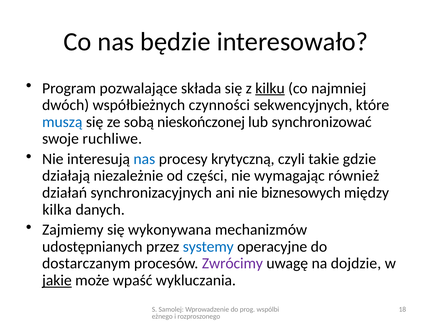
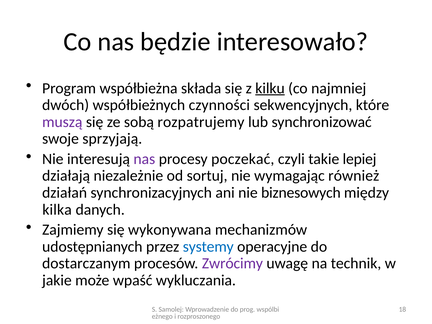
pozwalające: pozwalające -> współbieżna (139, 88)
muszą colour: blue -> purple (62, 122)
nieskończonej: nieskończonej -> rozpatrujemy (201, 122)
ruchliwe: ruchliwe -> sprzyjają (112, 139)
nas colour: blue -> purple (144, 159)
krytyczną: krytyczną -> poczekać (243, 159)
gdzie: gdzie -> lepiej (360, 159)
części: części -> sortuj (207, 176)
dojdzie: dojdzie -> technik (356, 263)
jakie underline: present -> none (57, 280)
